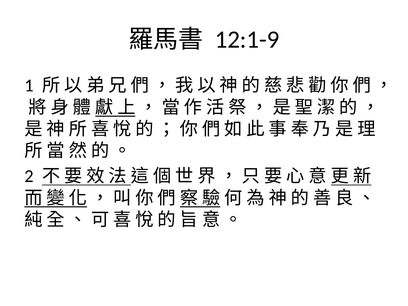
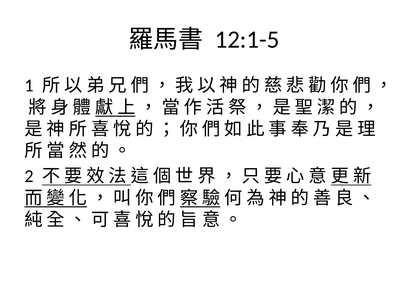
12:1-9: 12:1-9 -> 12:1-5 (247, 39)
